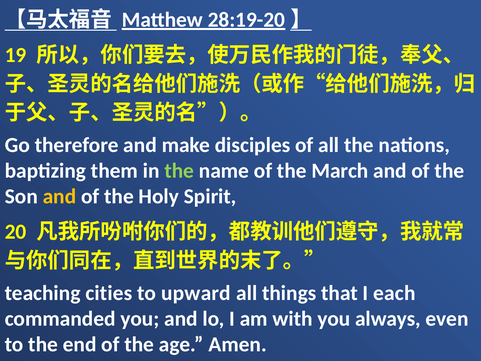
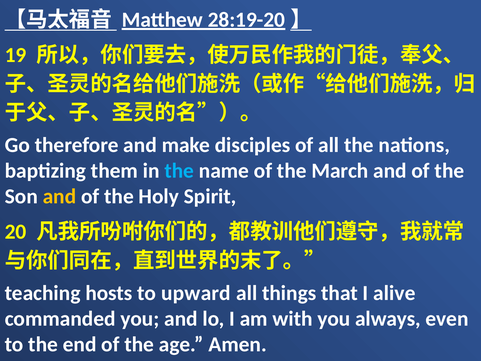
the colour: light green -> light blue (179, 171)
cities: cities -> hosts (109, 293)
each: each -> alive (394, 293)
